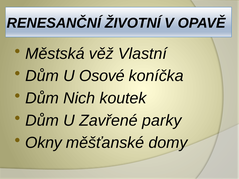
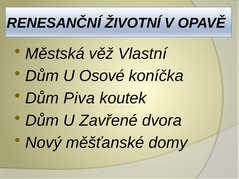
Nich: Nich -> Piva (79, 98)
parky: parky -> dvora (162, 121)
Okny: Okny -> Nový (43, 143)
